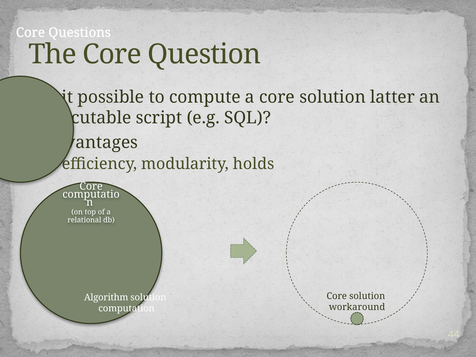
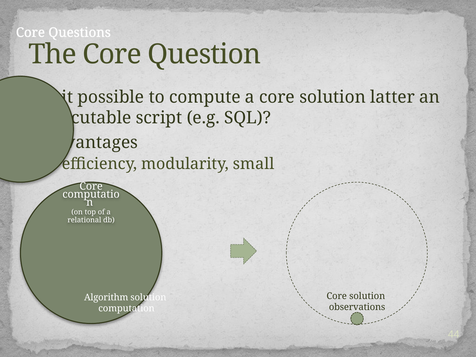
holds: holds -> small (254, 164)
workaround: workaround -> observations (357, 307)
